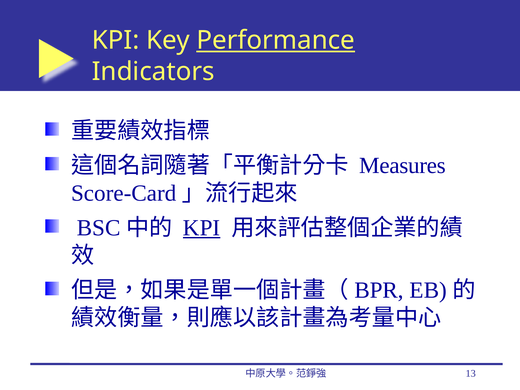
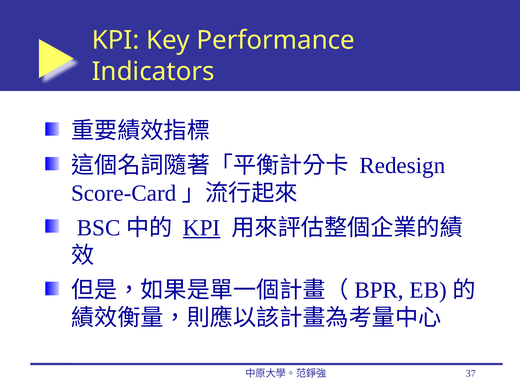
Performance underline: present -> none (276, 40)
Measures: Measures -> Redesign (402, 165)
13: 13 -> 37 (471, 373)
